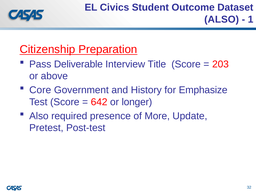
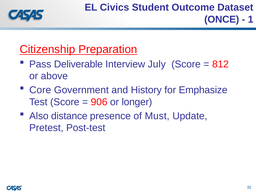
ALSO: ALSO -> ONCE (222, 19)
Title: Title -> July (157, 64)
203: 203 -> 812 (220, 64)
642: 642 -> 906 (99, 102)
required: required -> distance (69, 116)
More: More -> Must (157, 116)
